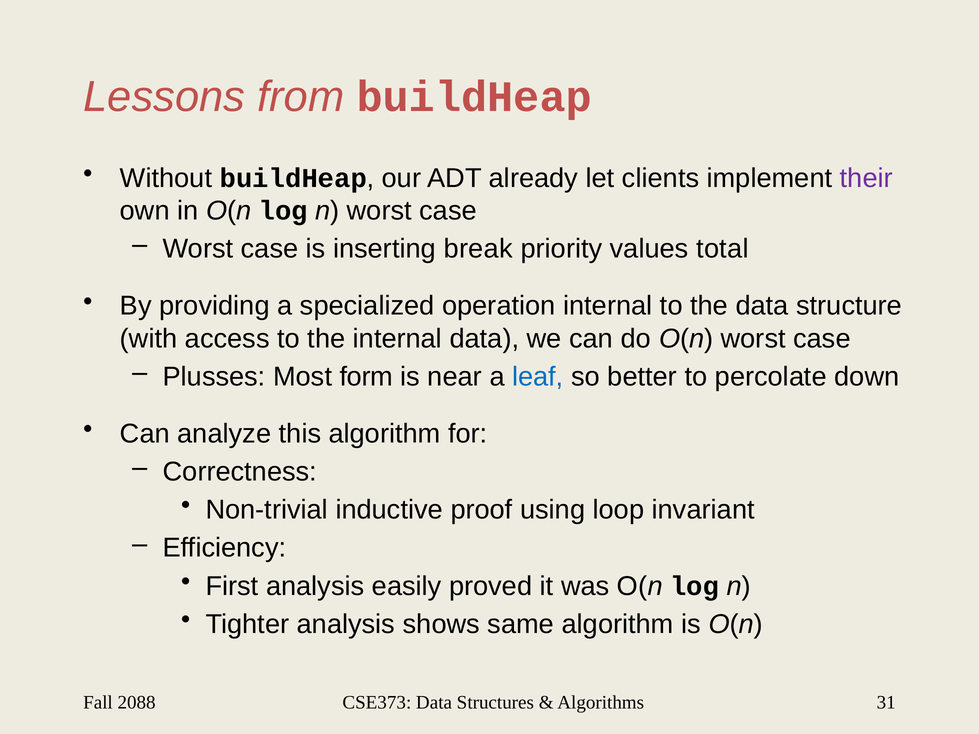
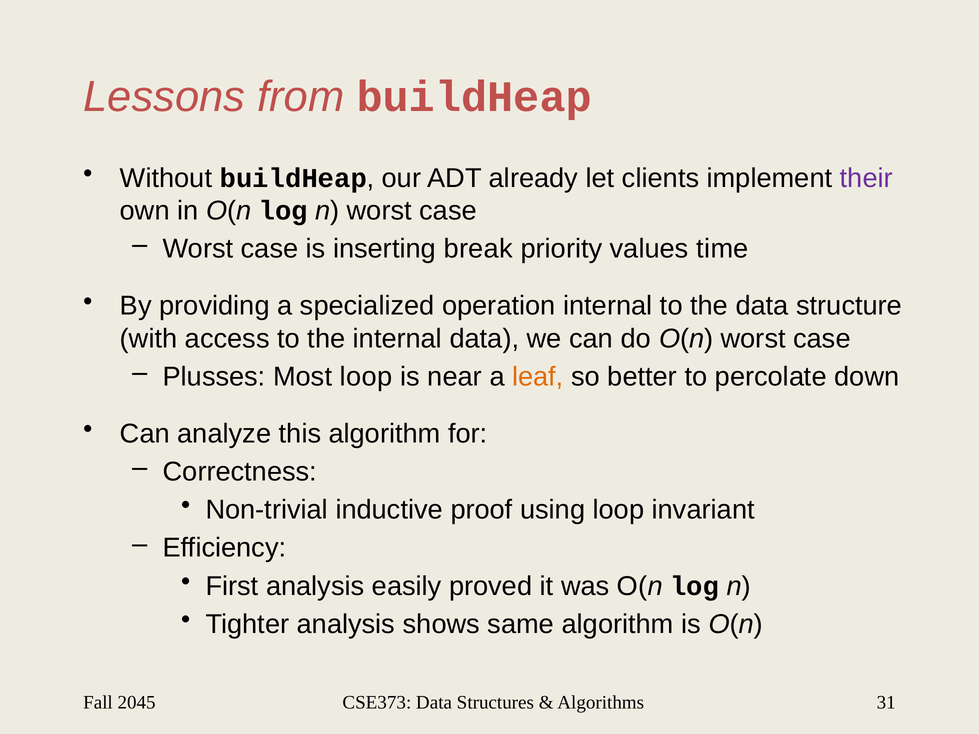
total: total -> time (722, 249)
Most form: form -> loop (366, 377)
leaf colour: blue -> orange (538, 377)
2088: 2088 -> 2045 (137, 703)
